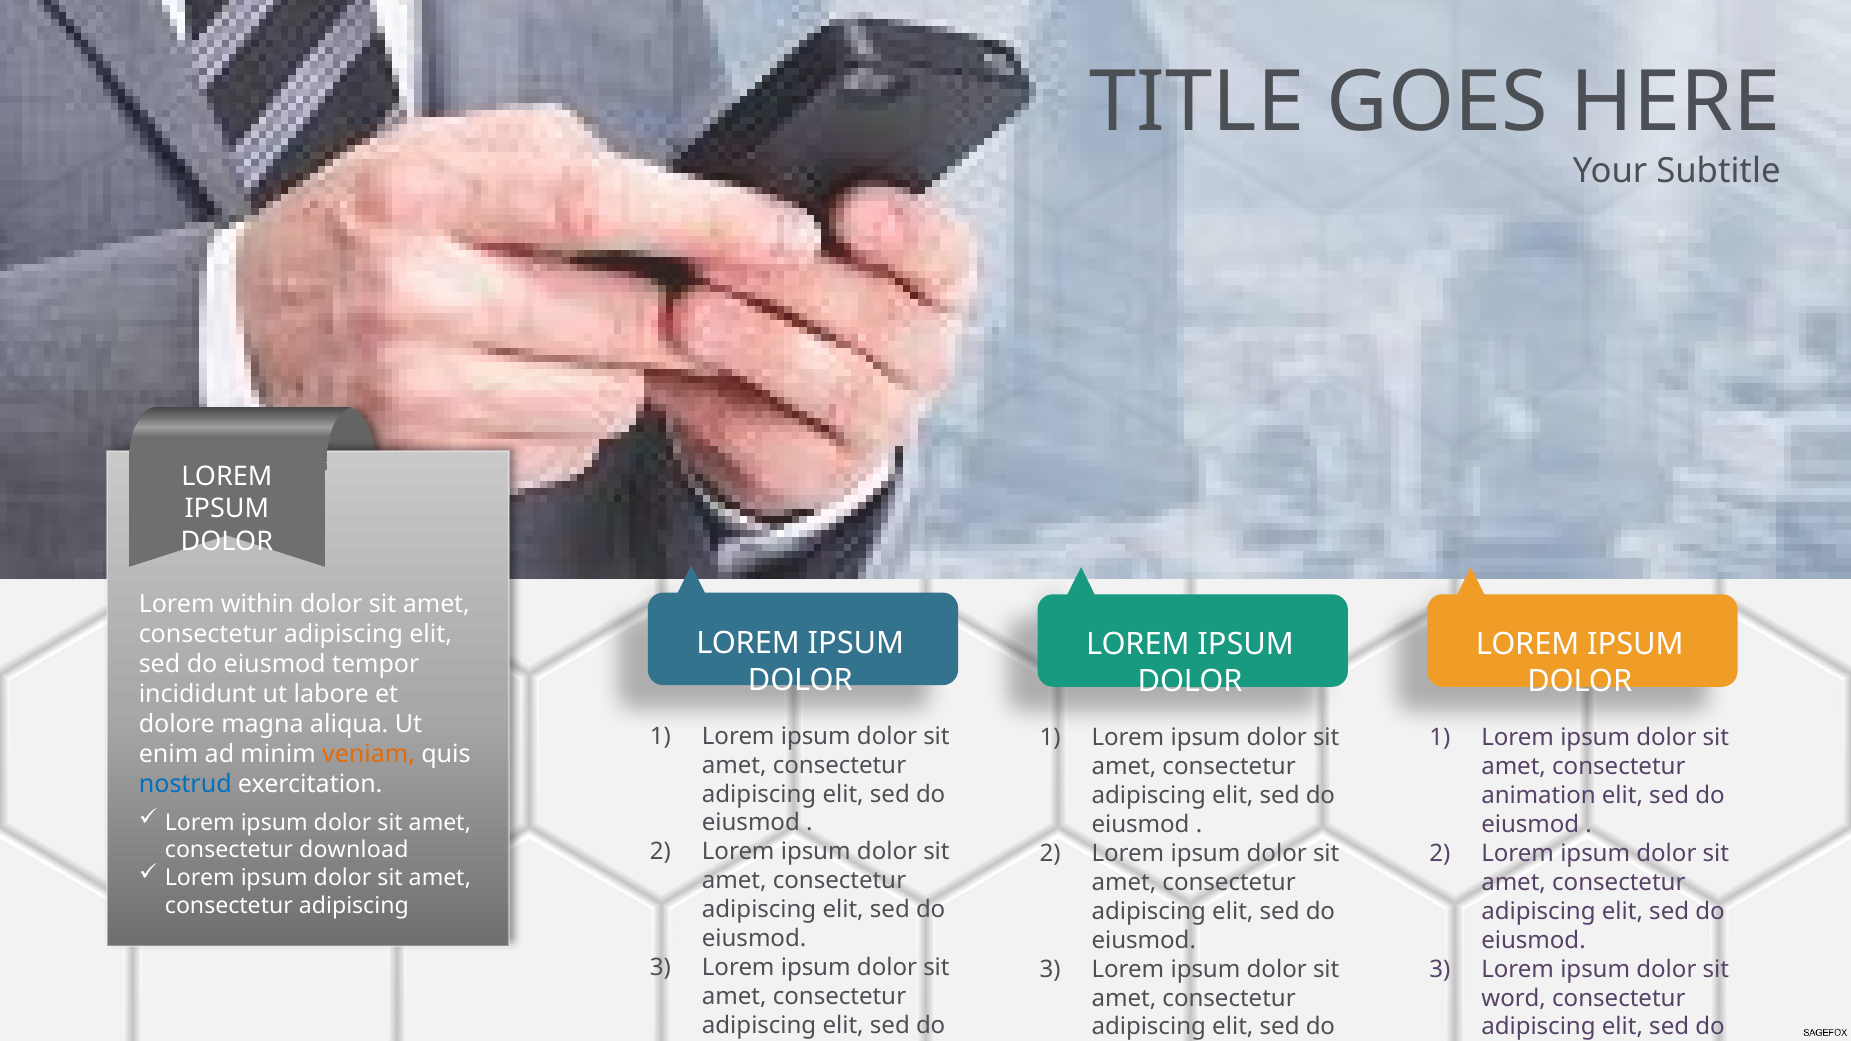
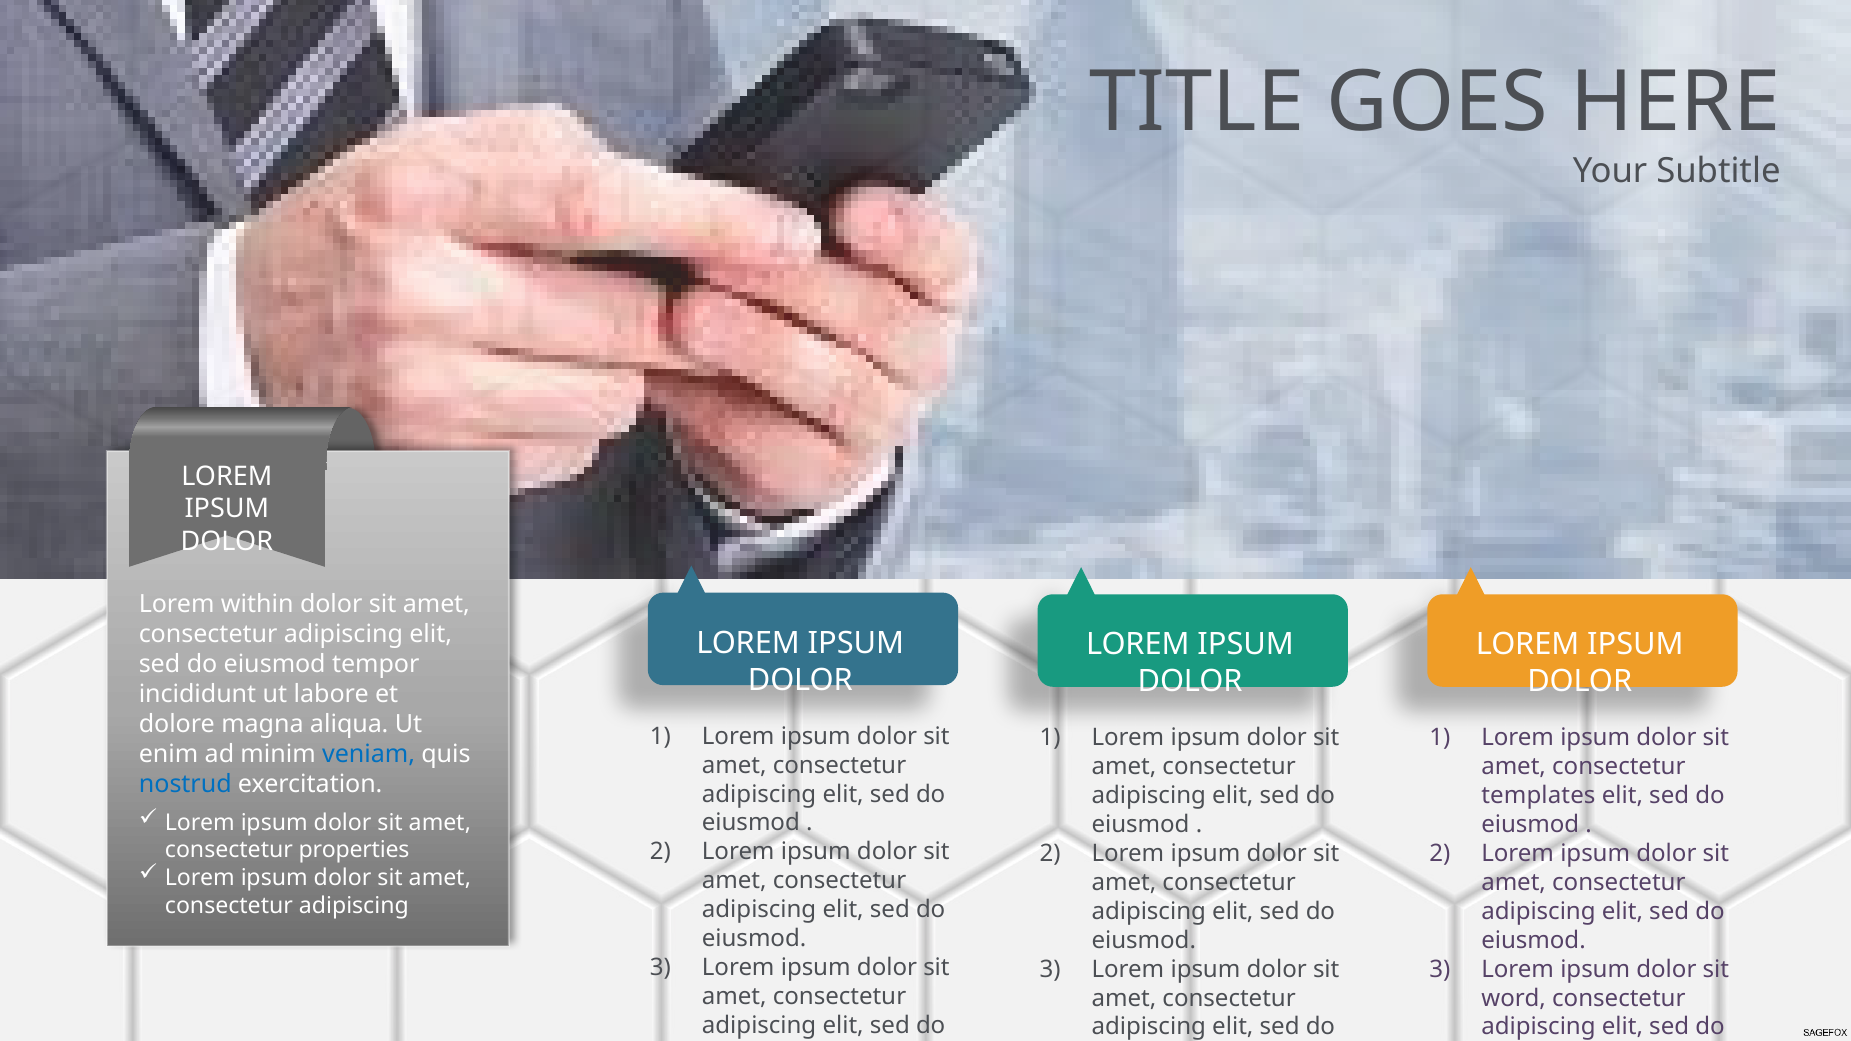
veniam colour: orange -> blue (369, 755)
animation: animation -> templates (1538, 796)
download: download -> properties (354, 850)
